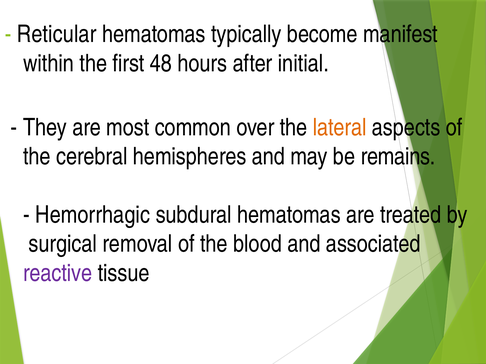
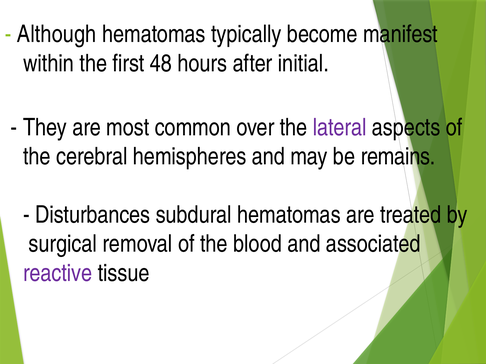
Reticular: Reticular -> Although (57, 34)
lateral colour: orange -> purple (340, 128)
Hemorrhagic: Hemorrhagic -> Disturbances (93, 215)
